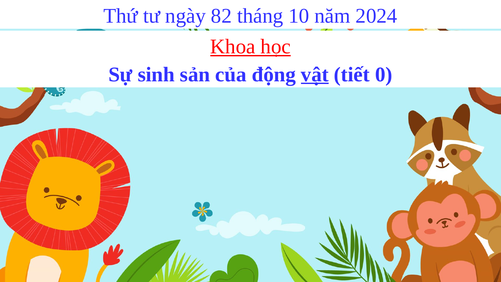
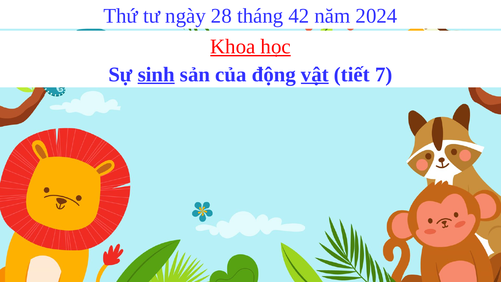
82: 82 -> 28 (221, 16)
10: 10 -> 42 (299, 16)
sinh underline: none -> present (156, 74)
0: 0 -> 7 (384, 74)
